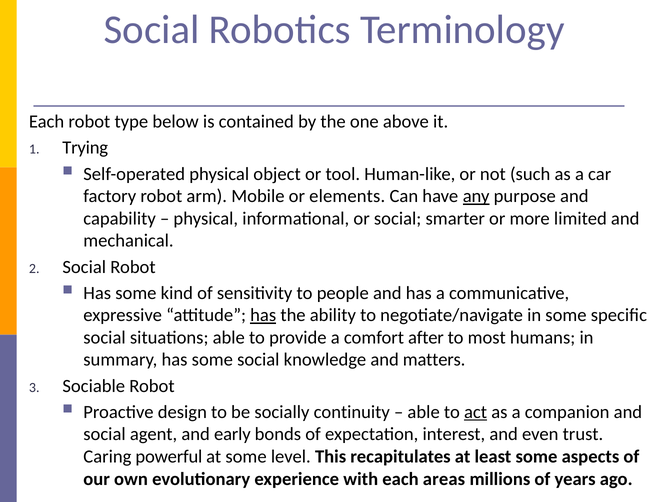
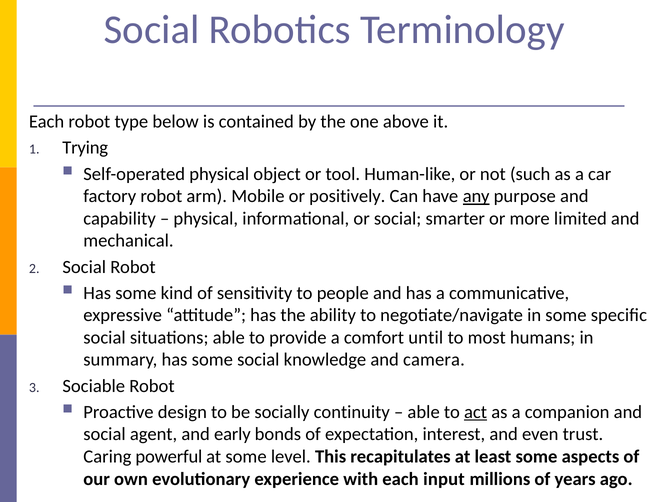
elements: elements -> positively (347, 196)
has underline: present -> none (263, 315)
after: after -> until (426, 337)
matters: matters -> camera (434, 360)
areas: areas -> input (444, 479)
